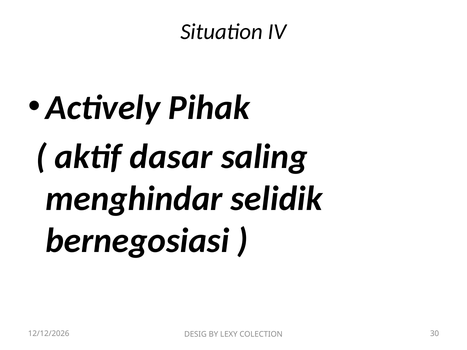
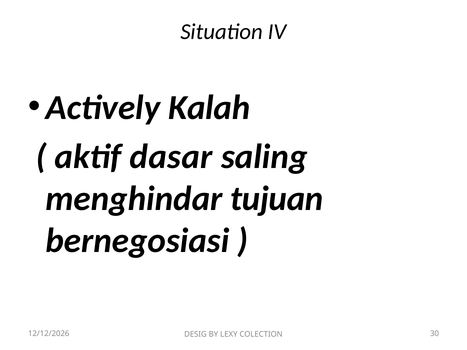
Pihak: Pihak -> Kalah (209, 108)
selidik: selidik -> tujuan (277, 199)
